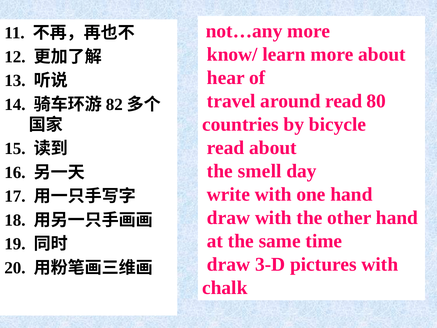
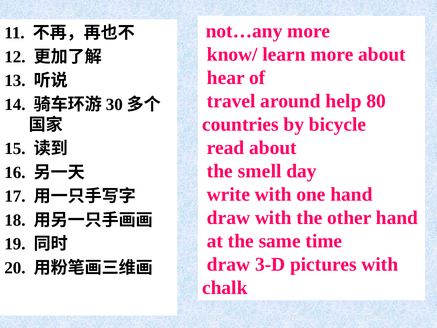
around read: read -> help (344, 101)
82: 82 -> 30 (114, 104)
